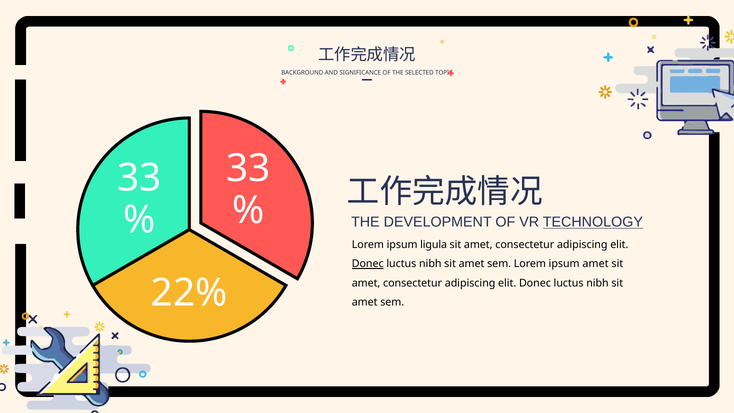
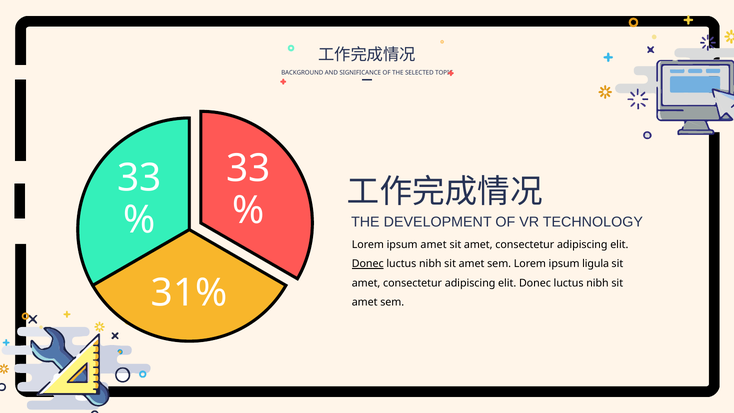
TECHNOLOGY underline: present -> none (593, 222)
ipsum ligula: ligula -> amet (434, 245)
ipsum amet: amet -> ligula (596, 264)
22%: 22% -> 31% (189, 293)
